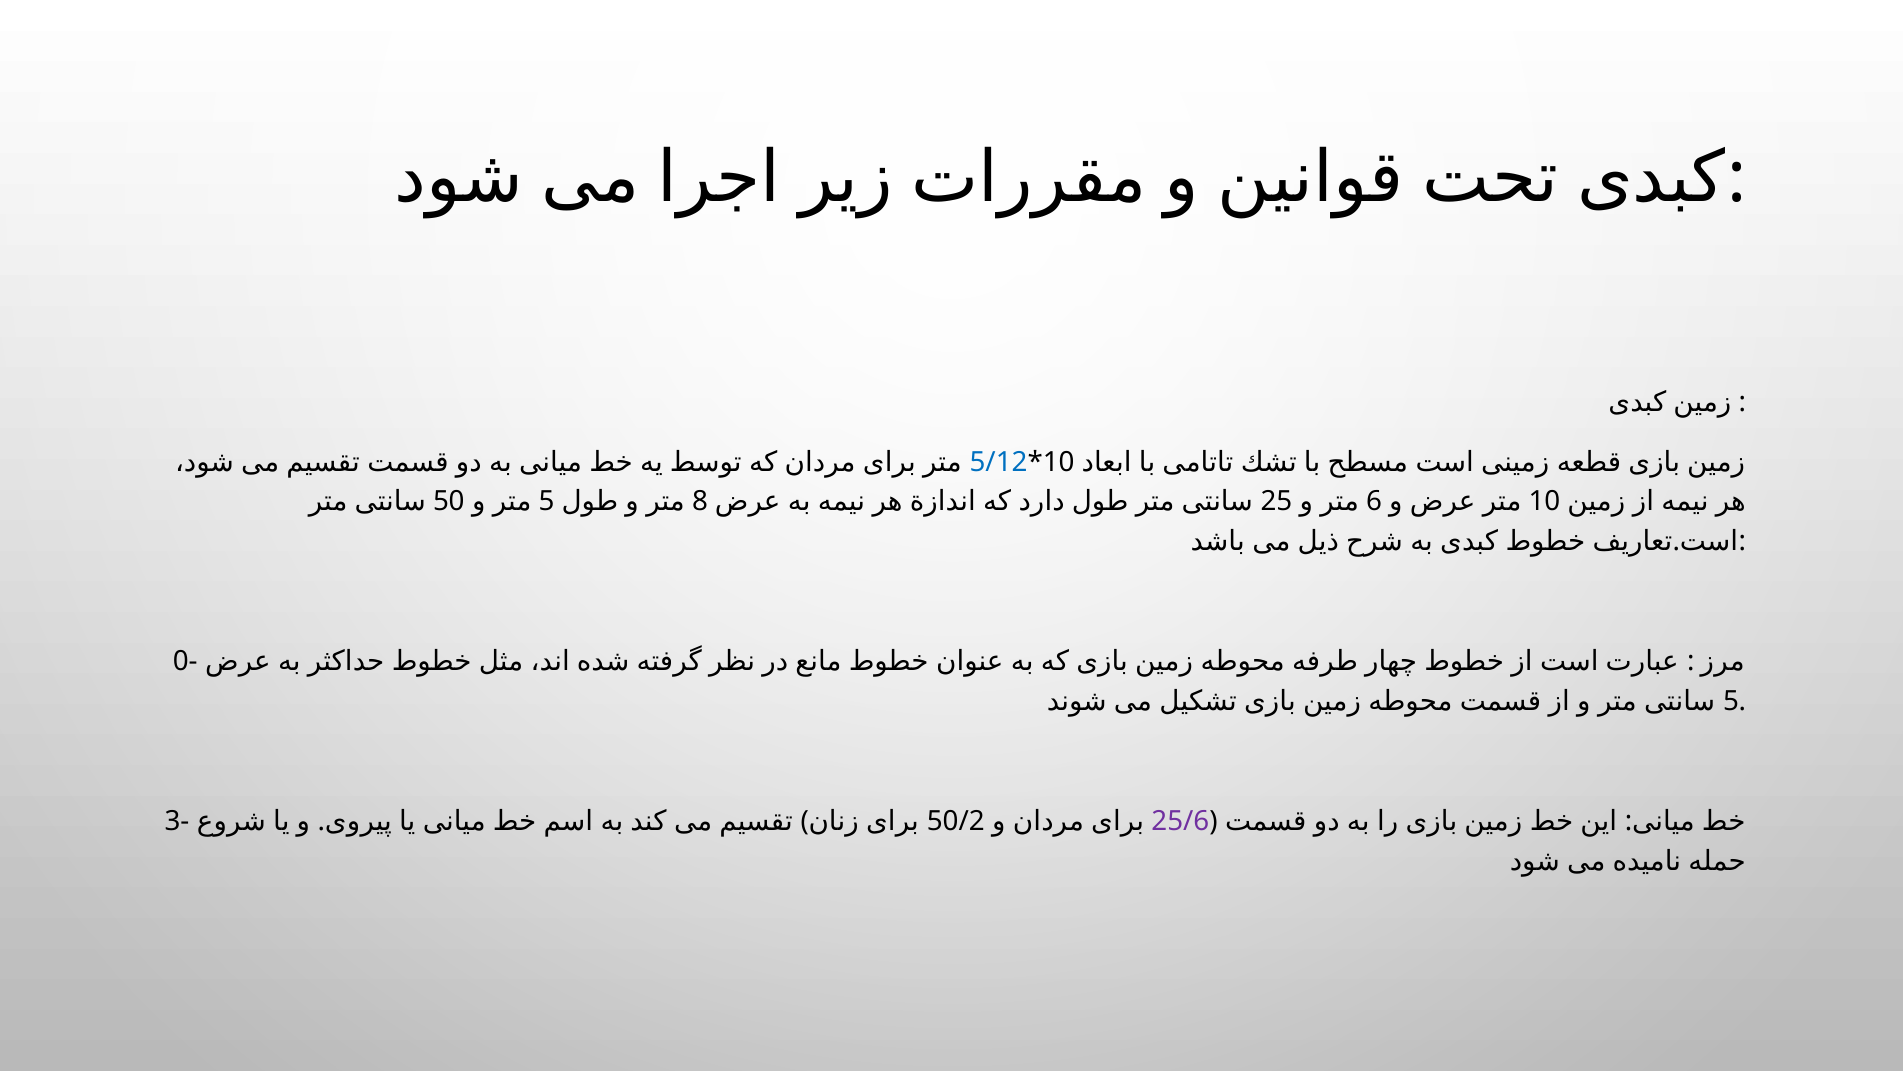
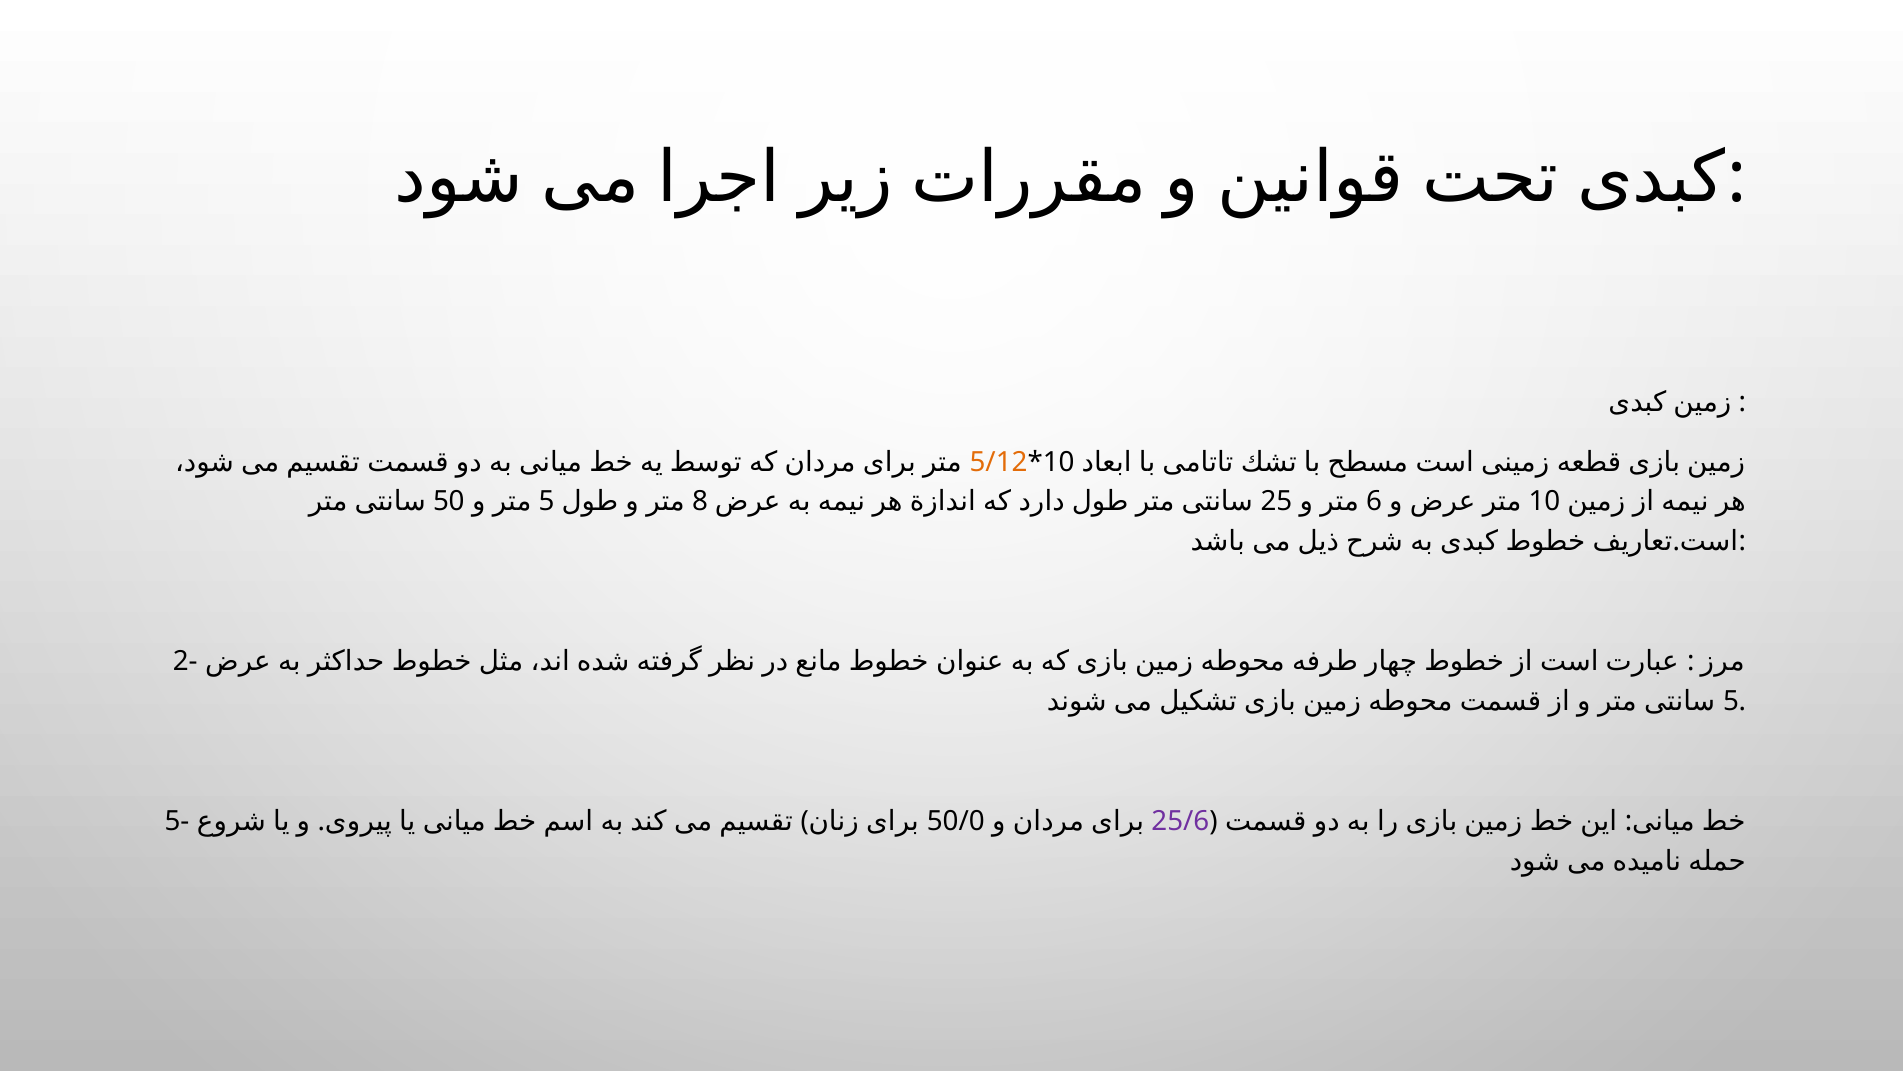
5/12 colour: blue -> orange (999, 462)
0-: 0- -> 2- (185, 661)
3-: 3- -> 5- (177, 821)
50/2: 50/2 -> 50/0 (956, 821)
